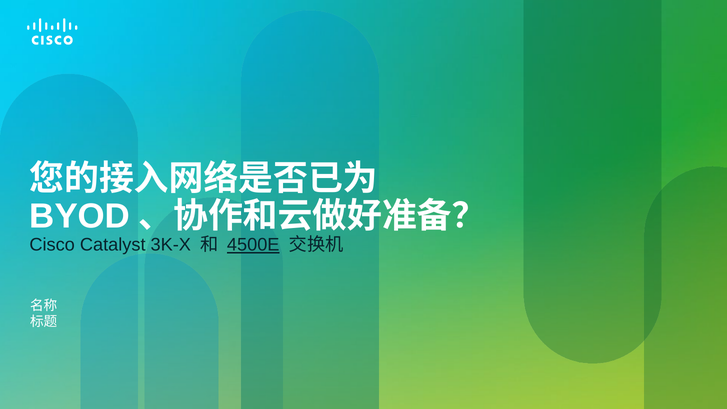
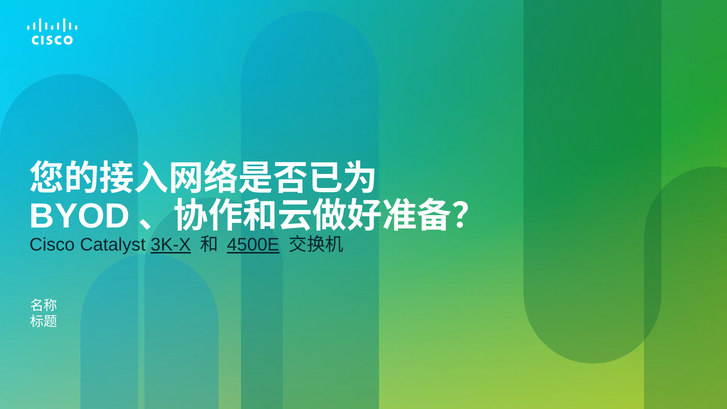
3K-X underline: none -> present (171, 245)
